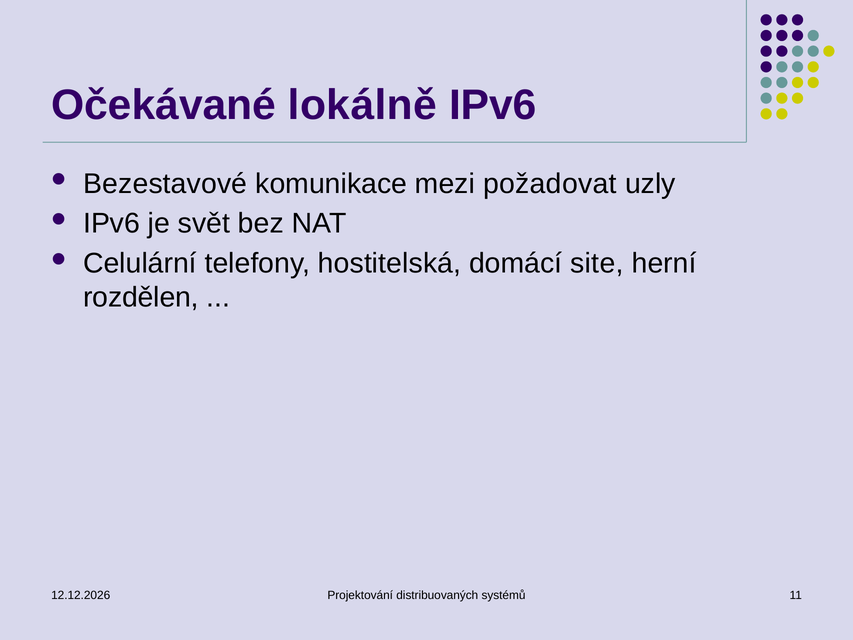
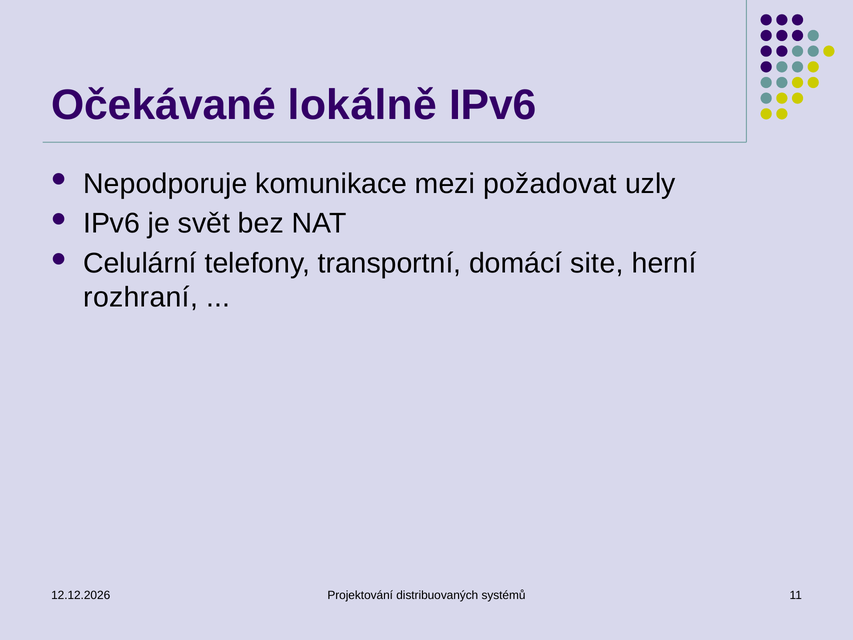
Bezestavové: Bezestavové -> Nepodporuje (165, 184)
hostitelská: hostitelská -> transportní (390, 263)
rozdělen: rozdělen -> rozhraní (141, 297)
